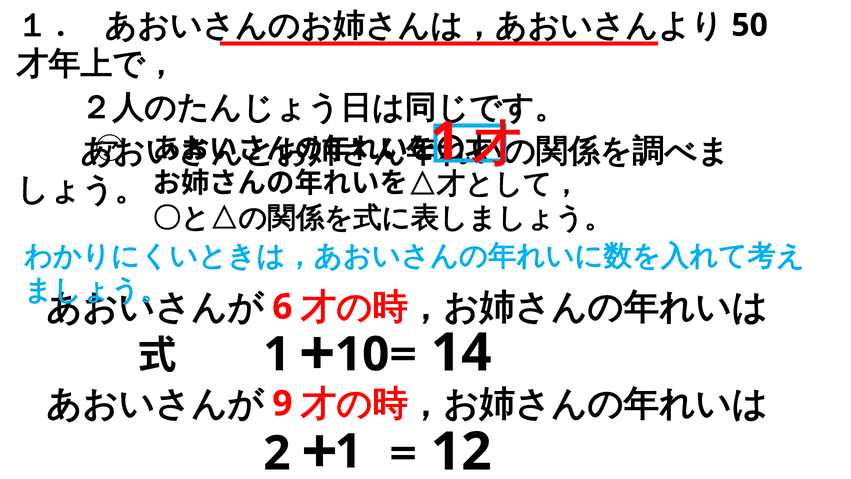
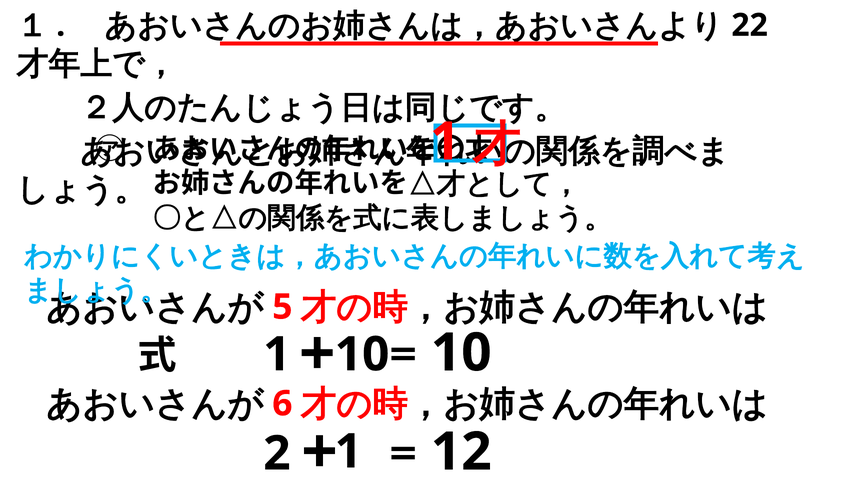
50: 50 -> 22 (750, 25)
6: 6 -> 5 (282, 307)
14: 14 -> 10 (461, 353)
9: 9 -> 6 (282, 403)
